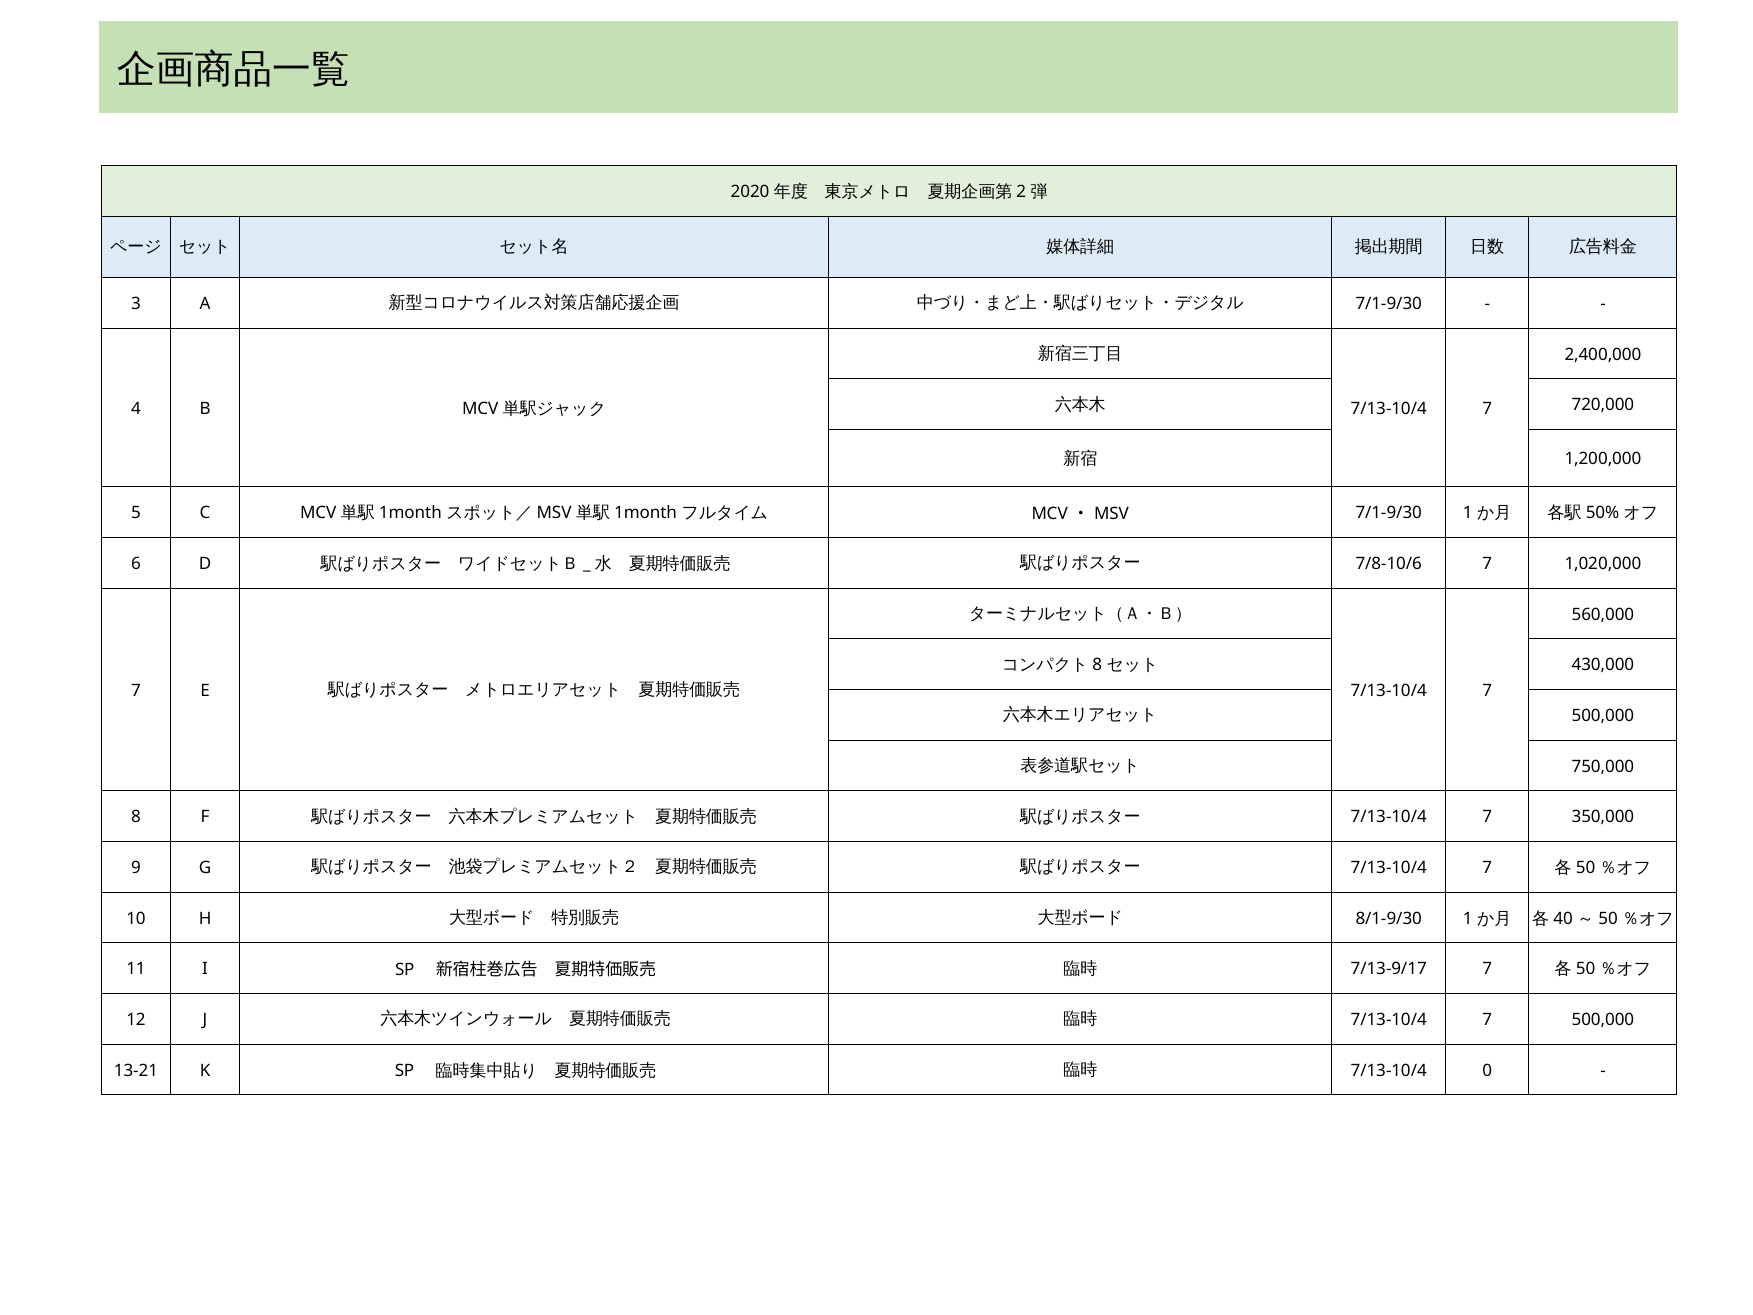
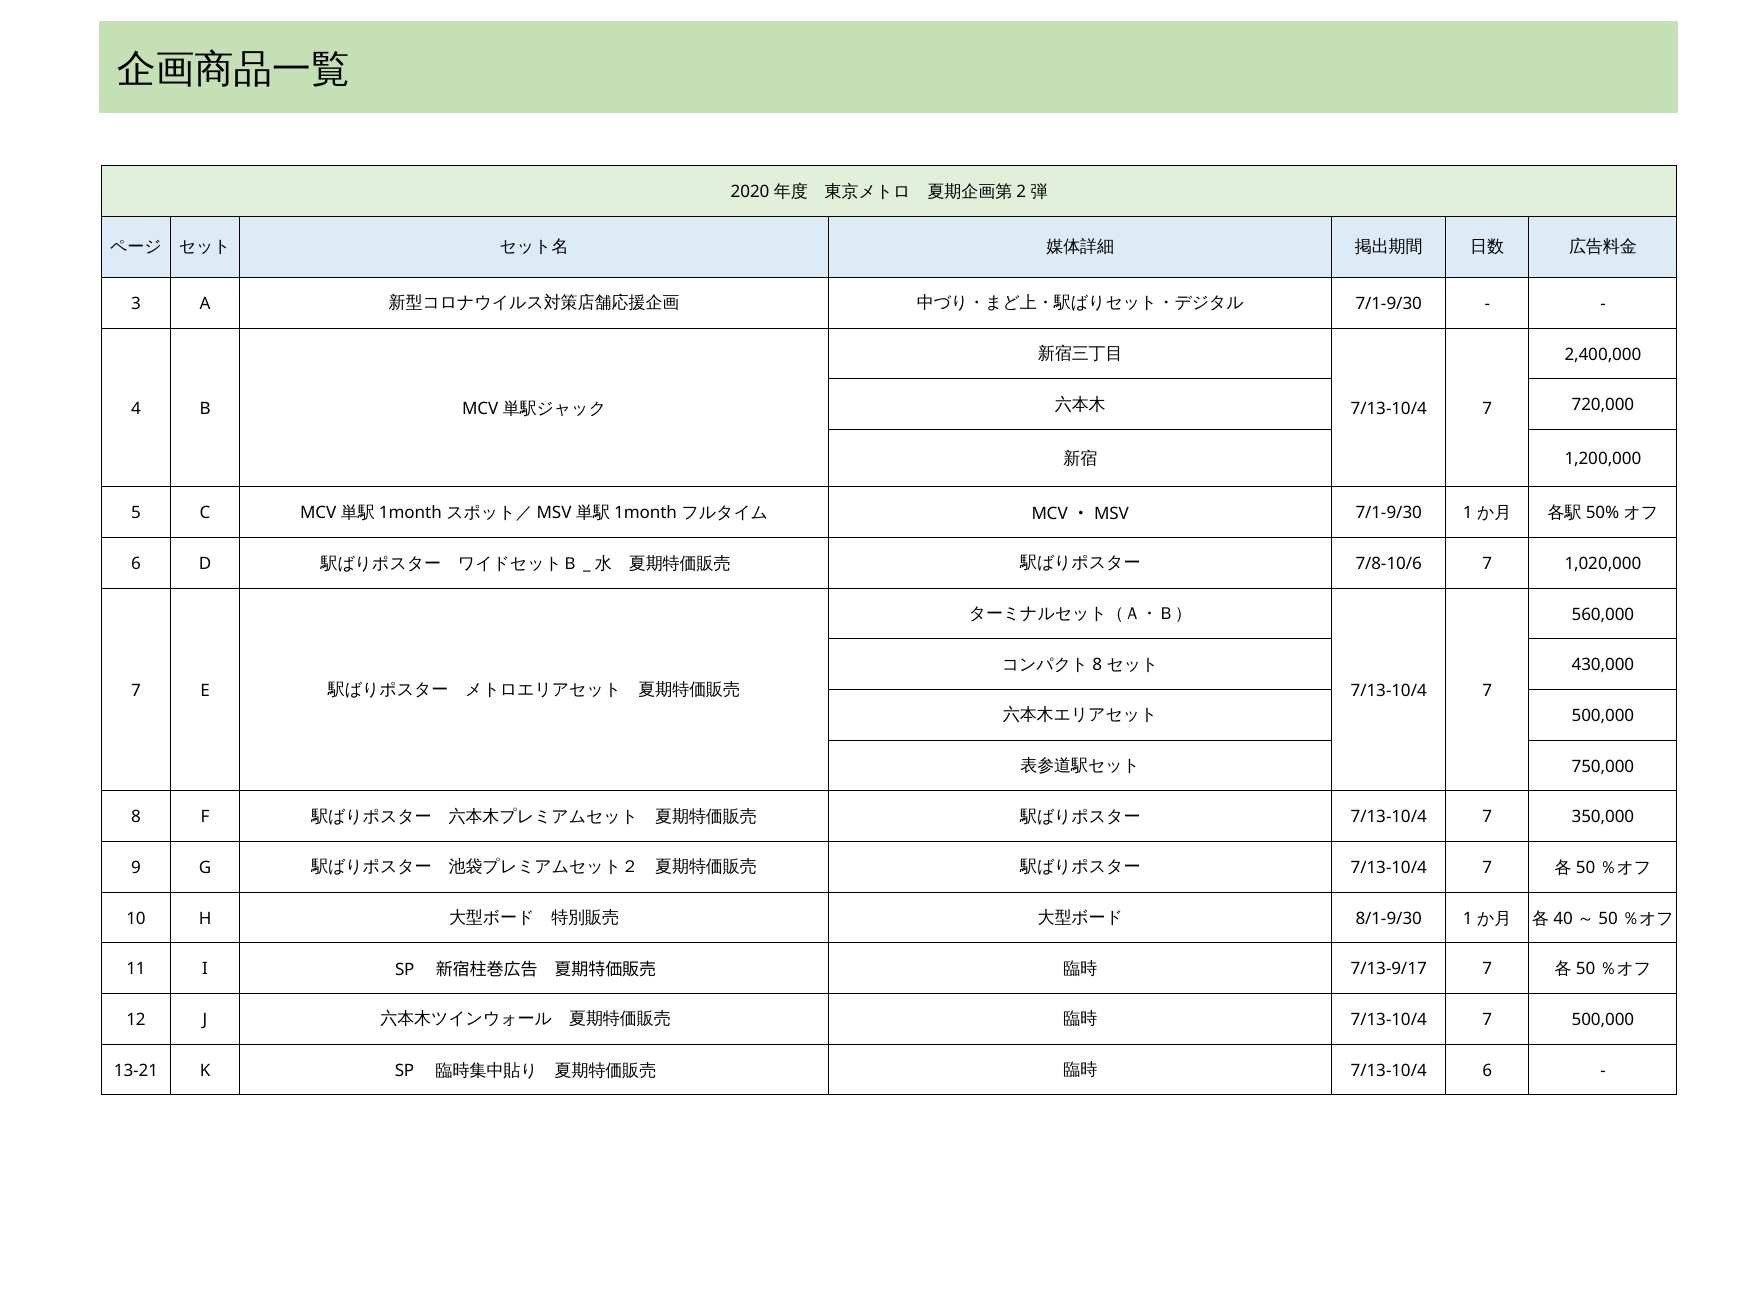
7/13-10/4 0: 0 -> 6 (1487, 1070)
